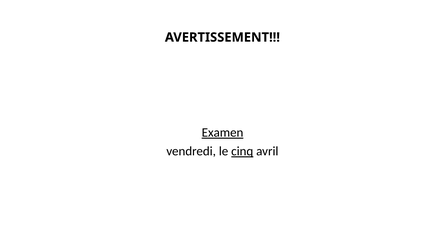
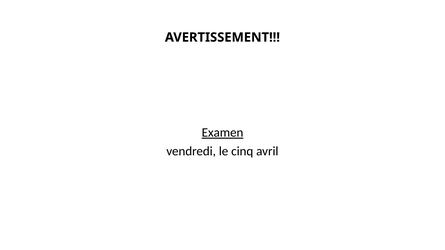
cinq underline: present -> none (242, 151)
